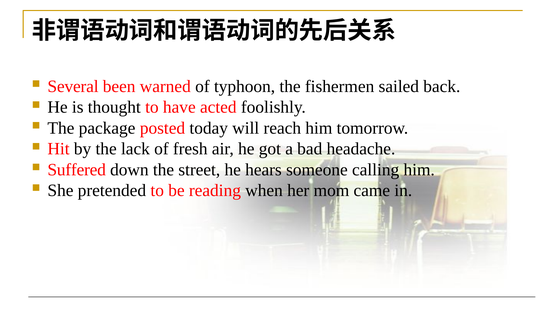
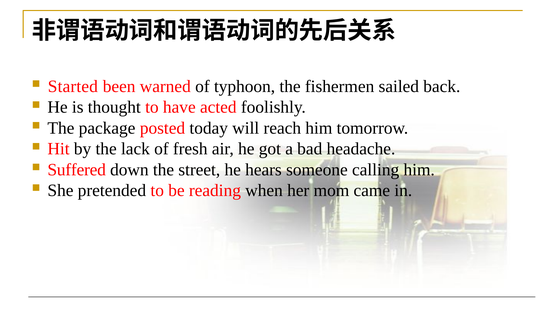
Several: Several -> Started (73, 87)
